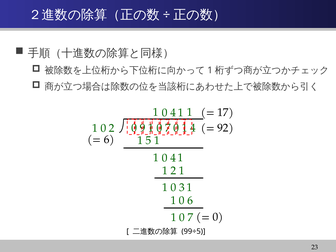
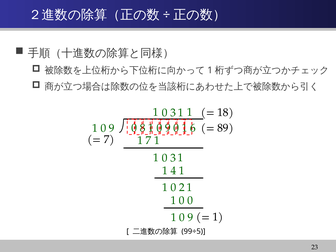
17: 17 -> 18 (226, 112)
4: 4 -> 3 (173, 113)
9: 9 -> 8 (143, 128)
7: 7 -> 9 (168, 128)
1 4: 4 -> 6 (193, 128)
92: 92 -> 89 (226, 128)
2: 2 -> 9 (112, 128)
6: 6 -> 7 (109, 139)
1 5: 5 -> 7 (149, 140)
1 0 4: 4 -> 3 (173, 158)
1 2: 2 -> 4 (173, 171)
3: 3 -> 2 (182, 188)
0 6: 6 -> 0 (190, 200)
7: 7 -> 9 (190, 218)
0: 0 -> 1 (218, 217)
